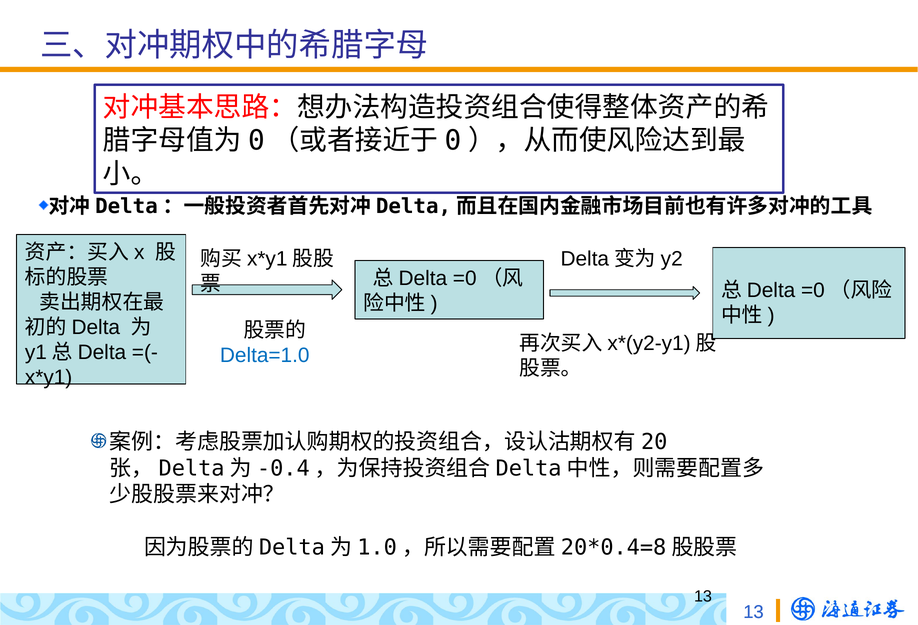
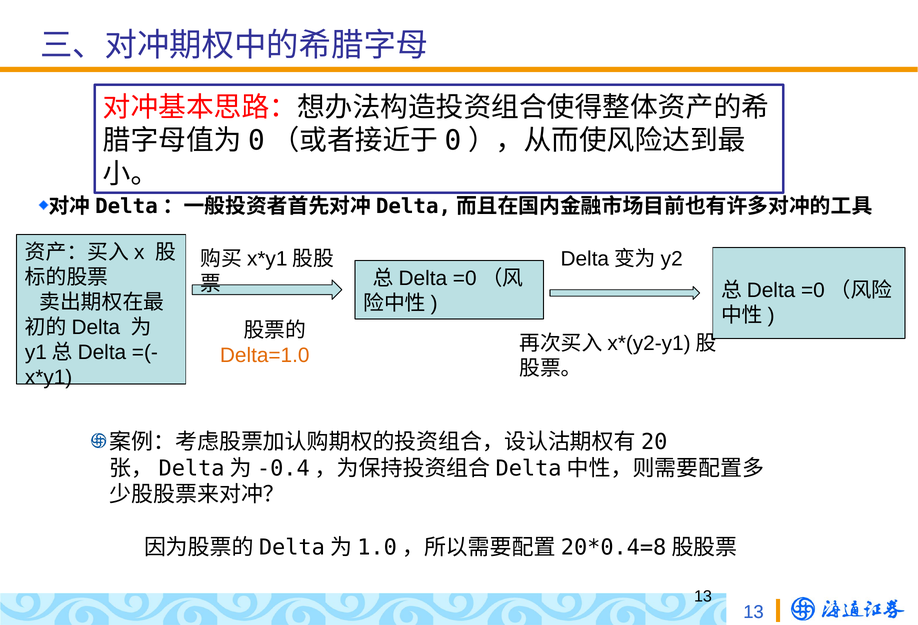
Delta=1.0 colour: blue -> orange (265, 355)
